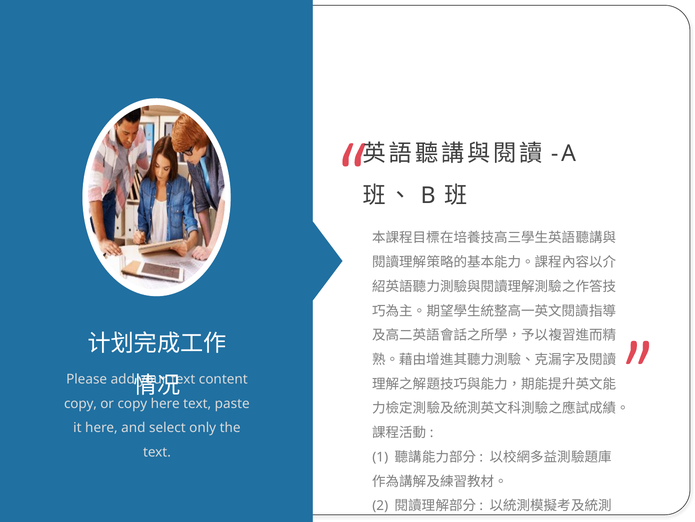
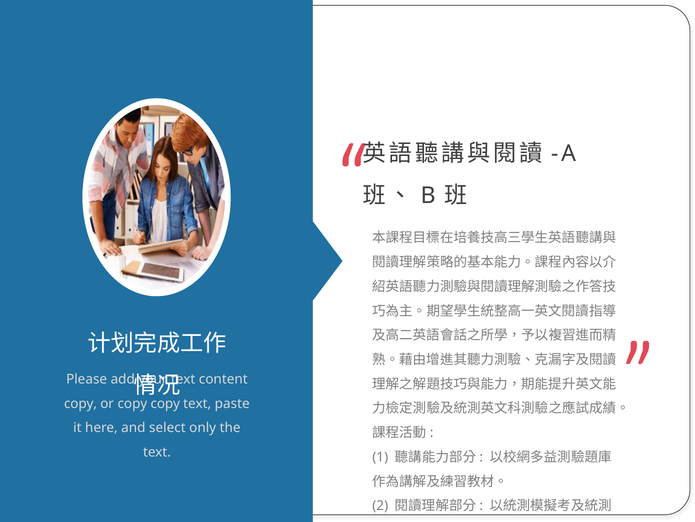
copy here: here -> copy (165, 403)
